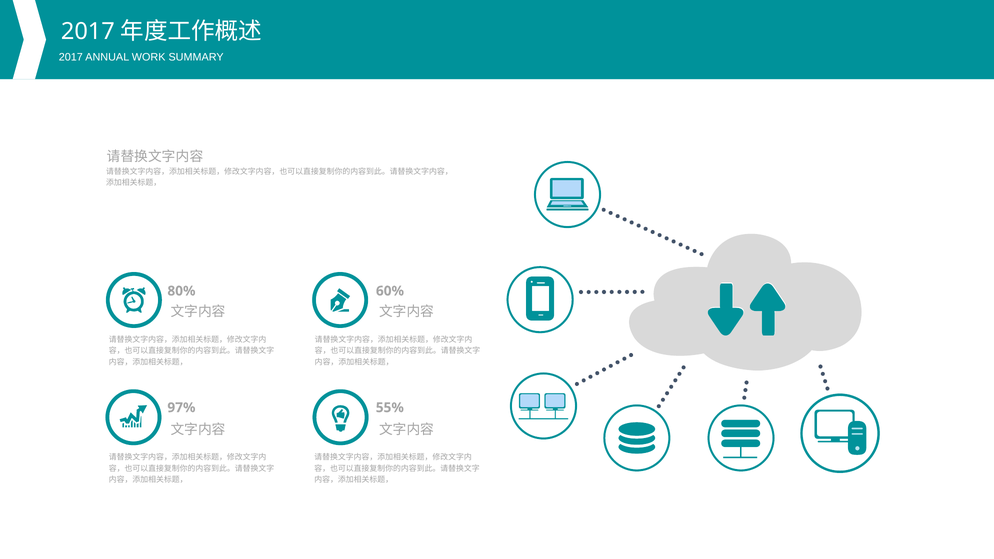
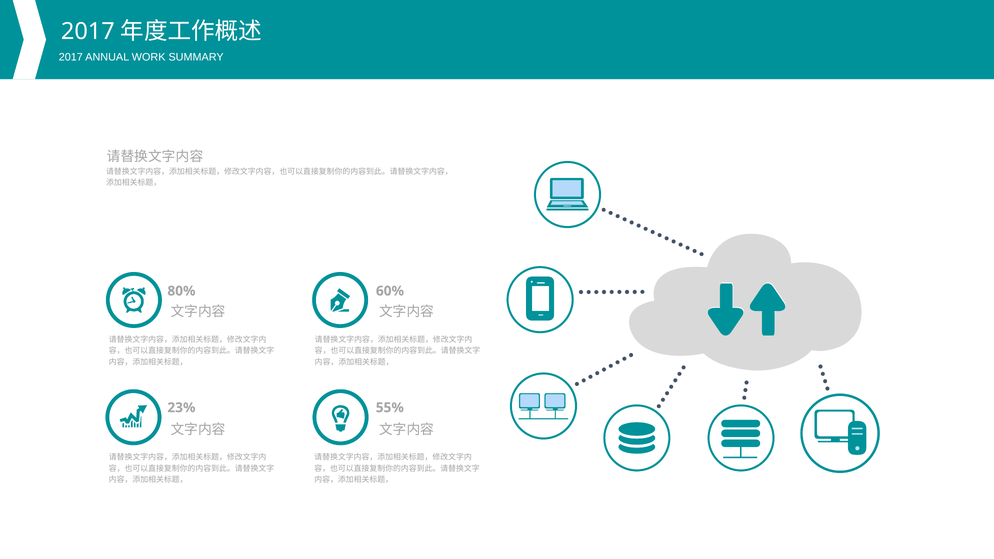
97%: 97% -> 23% (181, 408)
